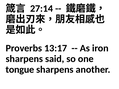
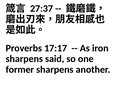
27:14: 27:14 -> 27:37 (42, 9)
13:17: 13:17 -> 17:17 (56, 48)
tongue: tongue -> former (20, 70)
